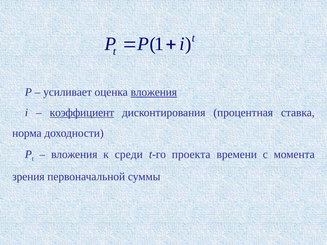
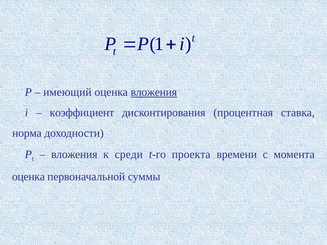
усиливает: усиливает -> имеющий (67, 92)
коэффициент underline: present -> none (82, 113)
зрения: зрения -> оценка (28, 177)
